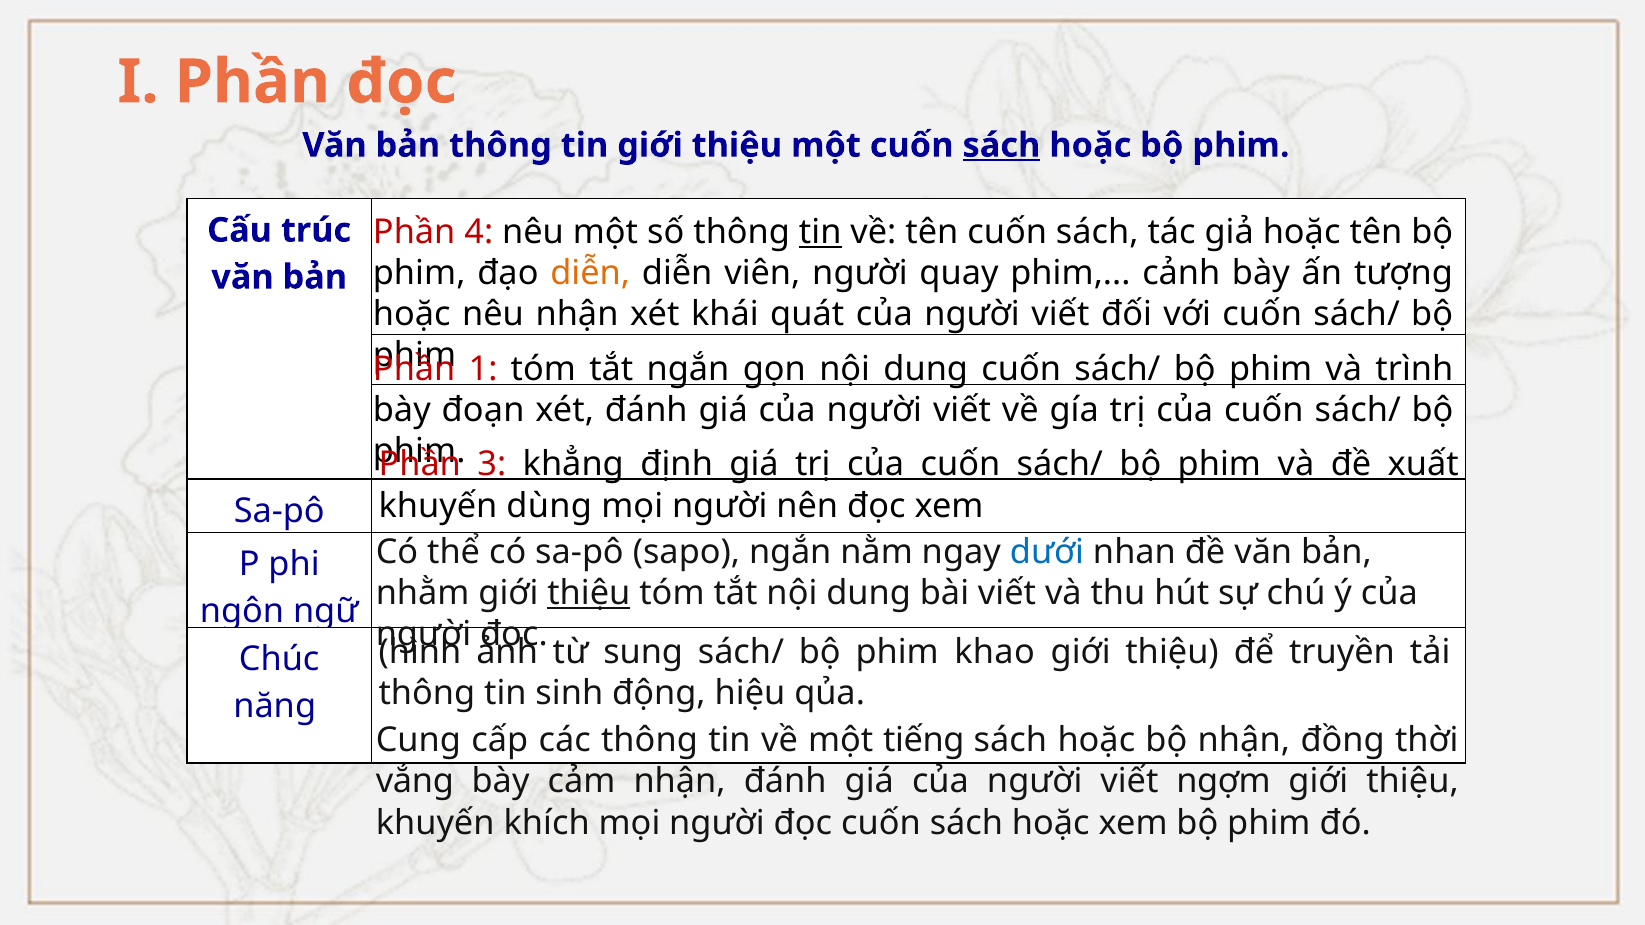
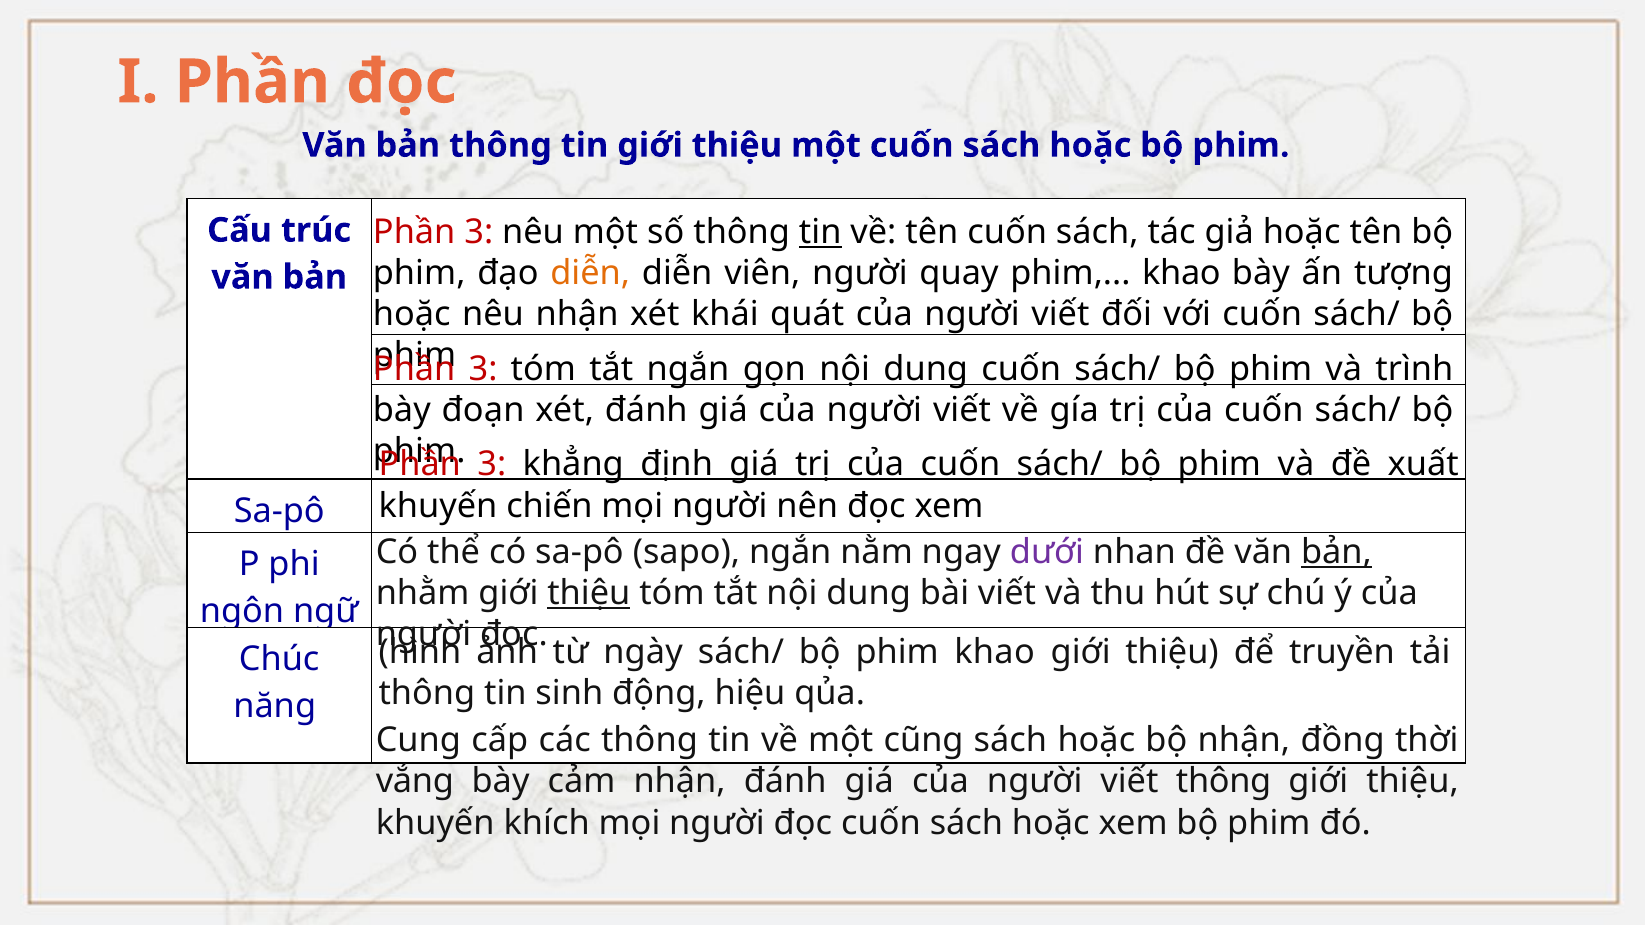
sách underline: present -> none (1001, 145)
4: 4 -> 3 (479, 232)
quay phim cảnh: cảnh -> khao (1181, 273)
1: 1 -> 3 (483, 369)
dùng: dùng -> chiến (549, 506)
dưới colour: blue -> purple (1047, 552)
bản underline: none -> present (1337, 552)
sung: sung -> ngày (643, 652)
tiếng: tiếng -> cũng (924, 741)
viết ngợm: ngợm -> thông (1224, 782)
